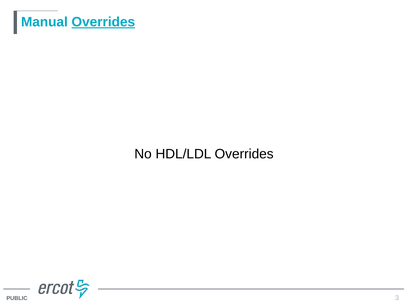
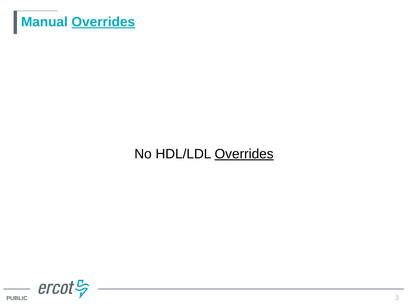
Overrides underline: none -> present (244, 154)
